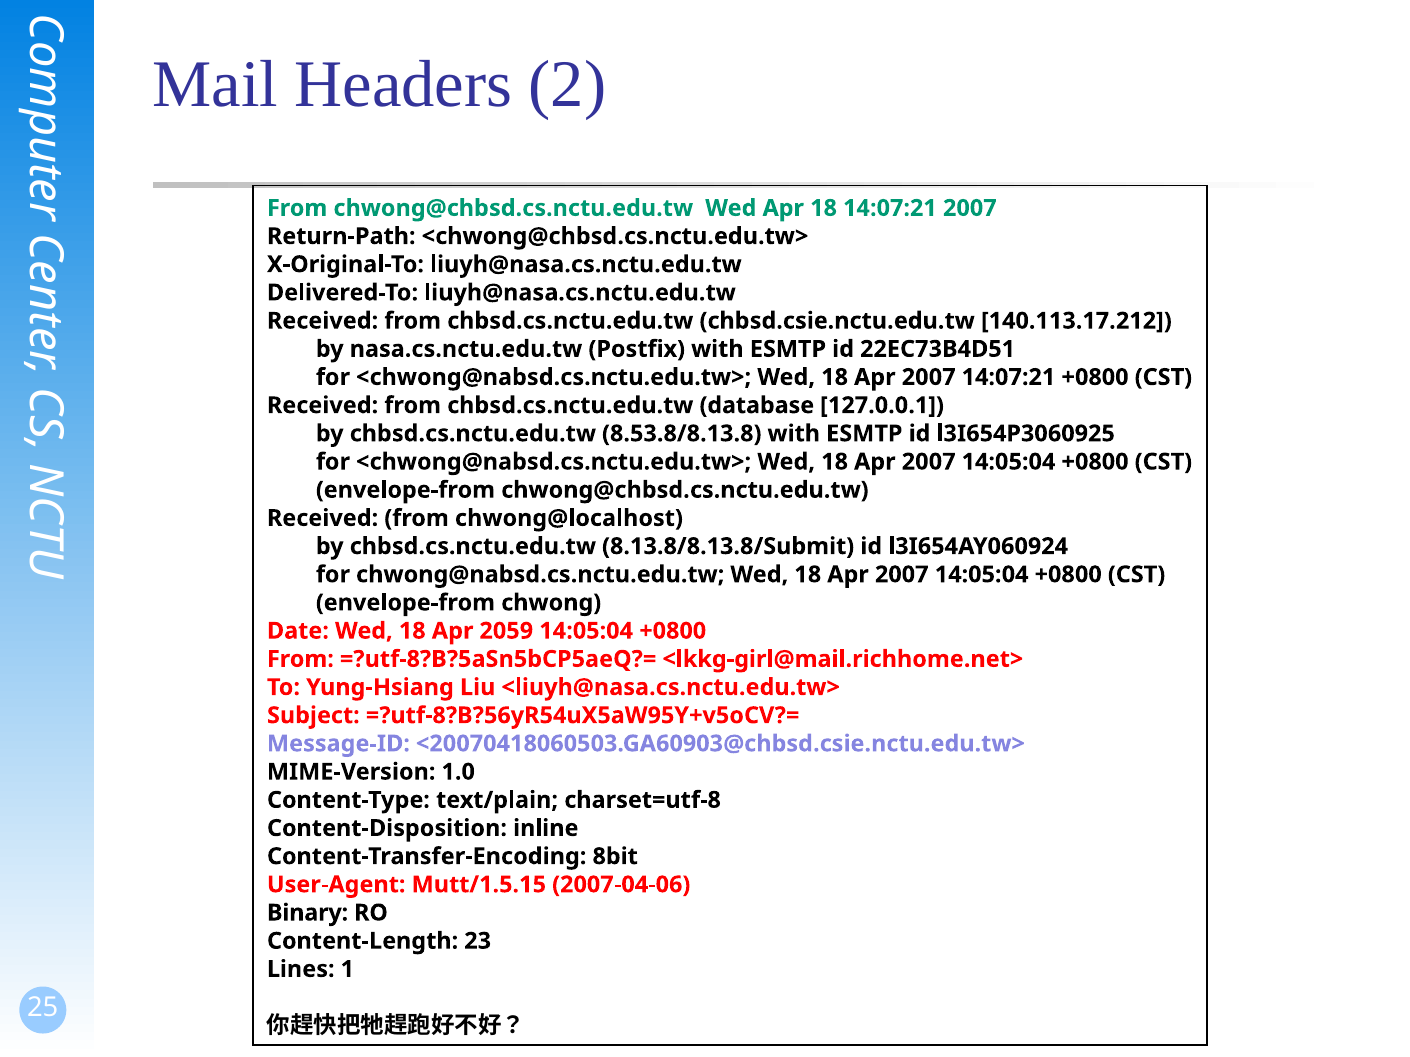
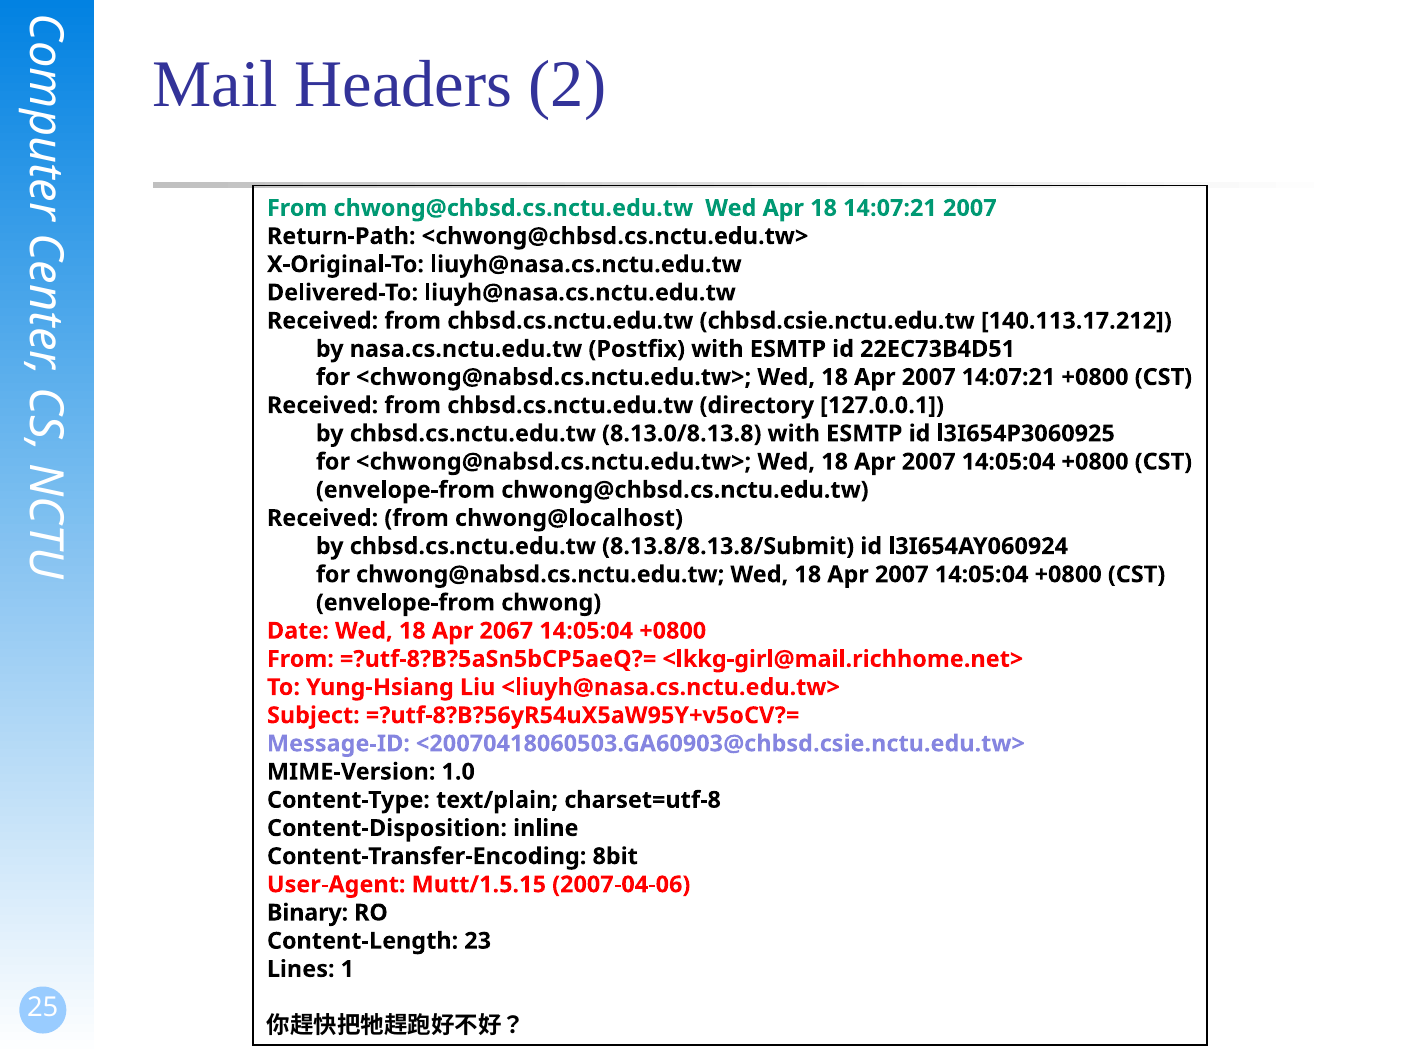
database: database -> directory (757, 406)
8.53.8/8.13.8: 8.53.8/8.13.8 -> 8.13.0/8.13.8 (682, 434)
2059: 2059 -> 2067 (506, 631)
